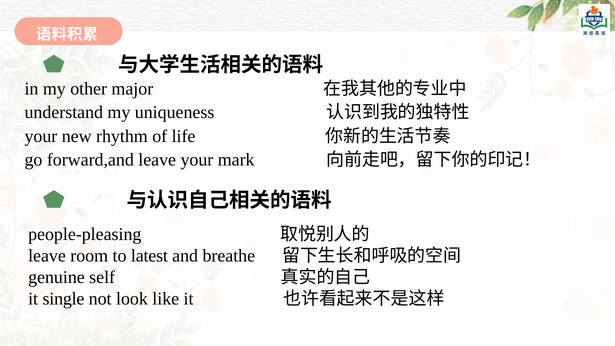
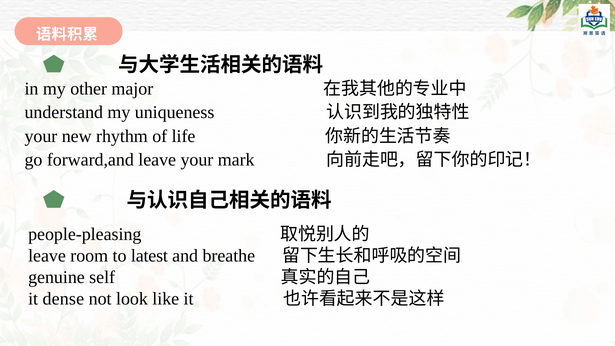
single: single -> dense (63, 299)
